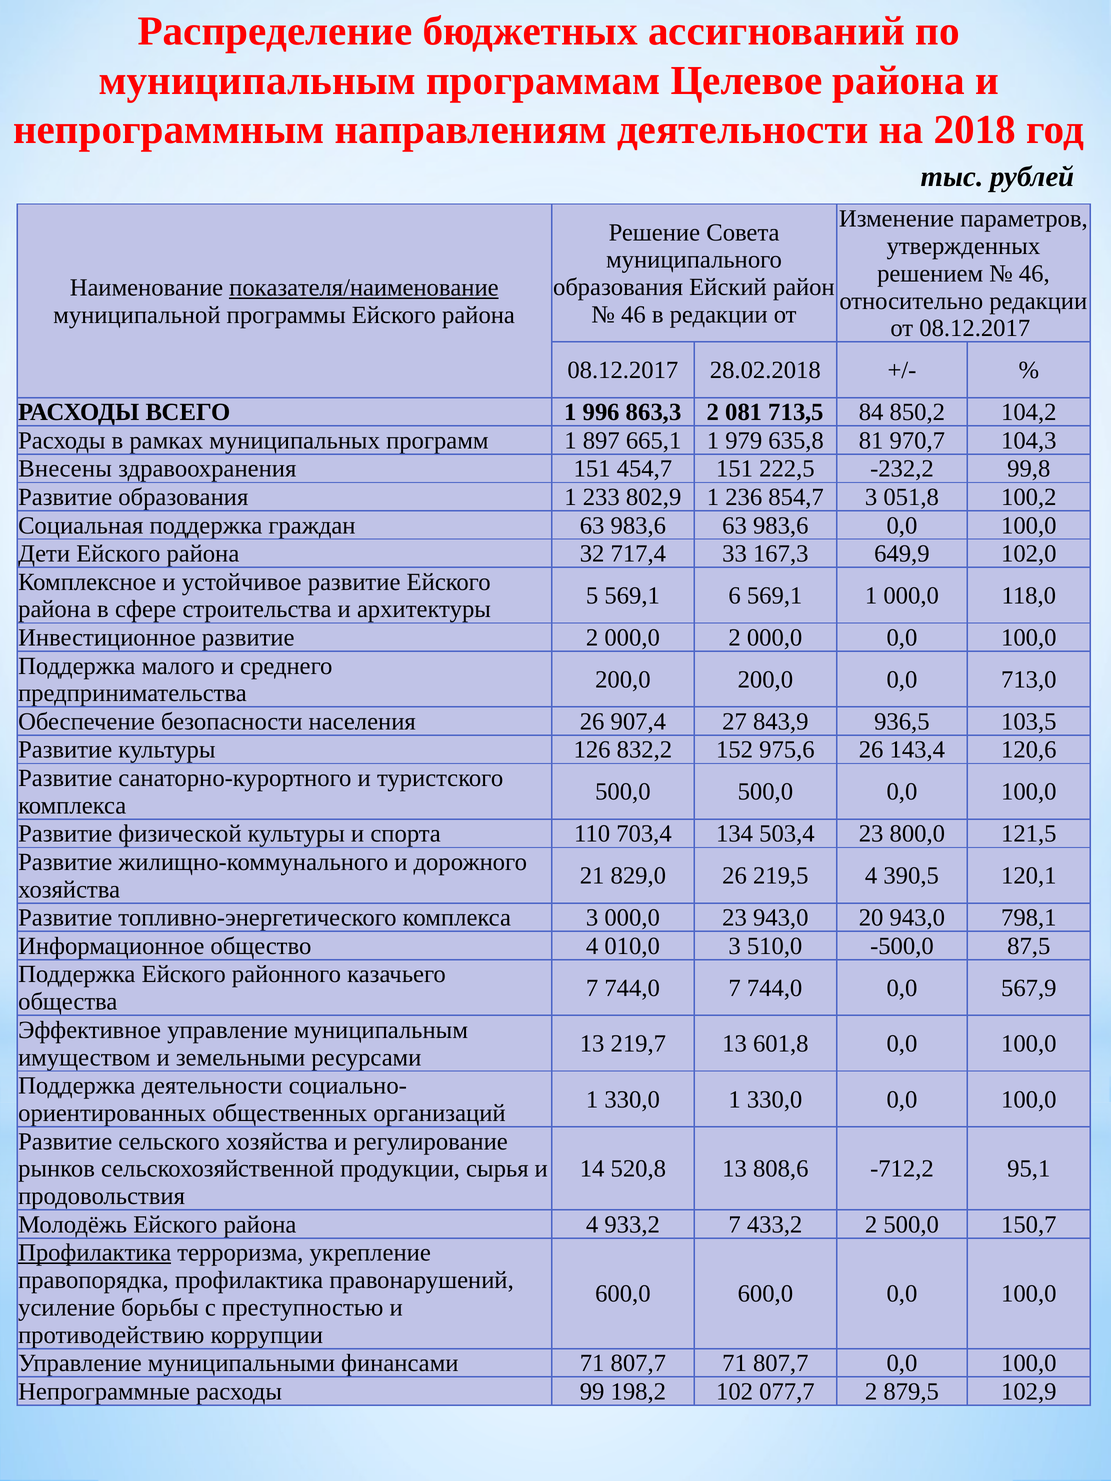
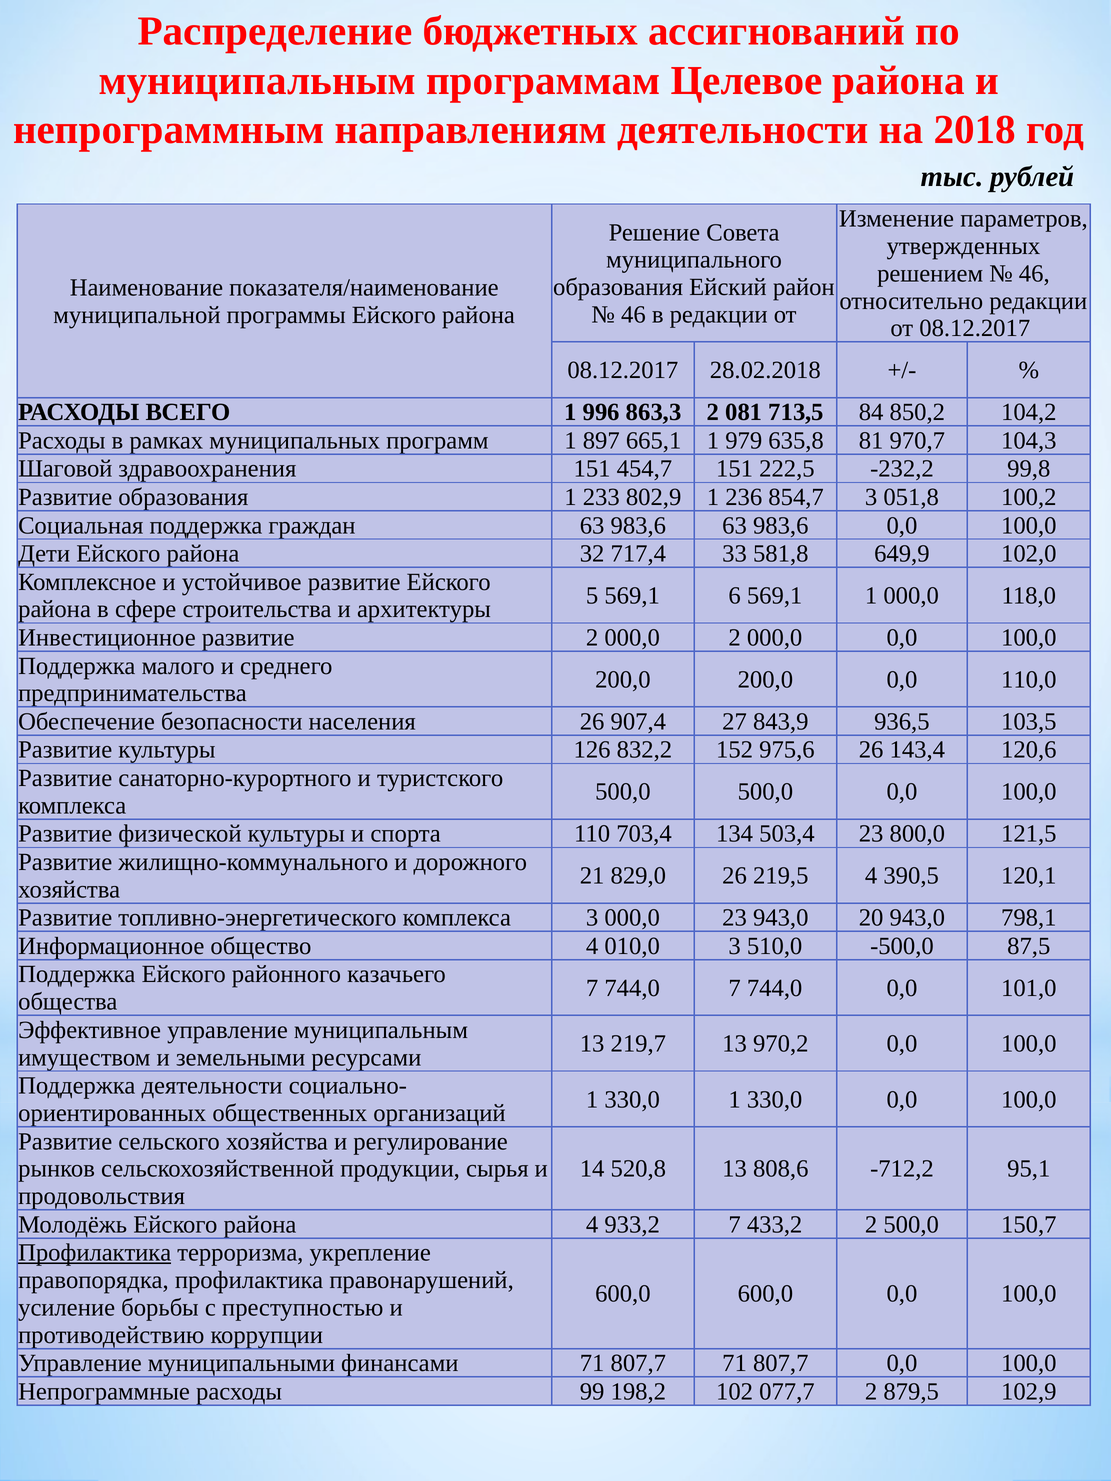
показателя/наименование underline: present -> none (364, 288)
Внесены: Внесены -> Шаговой (65, 469)
167,3: 167,3 -> 581,8 (781, 554)
713,0: 713,0 -> 110,0 (1029, 680)
567,9: 567,9 -> 101,0 (1029, 988)
601,8: 601,8 -> 970,2 (781, 1044)
